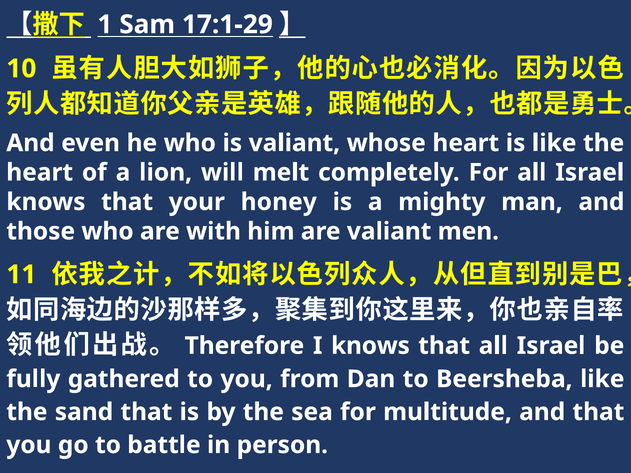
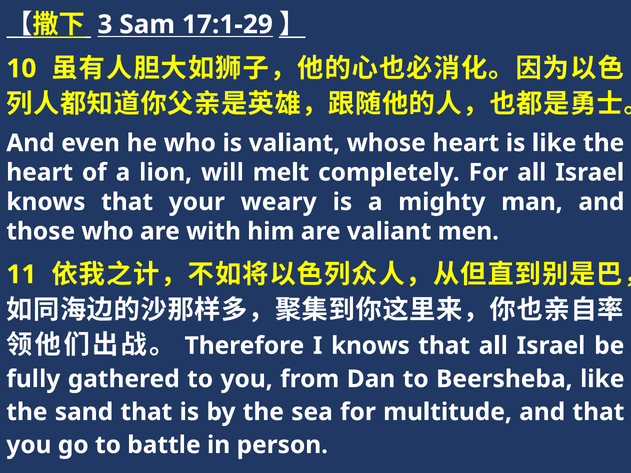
1: 1 -> 3 (105, 25)
honey: honey -> weary (279, 202)
